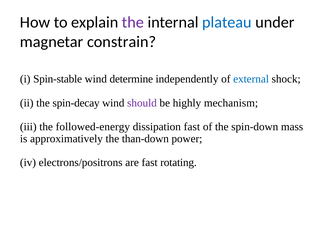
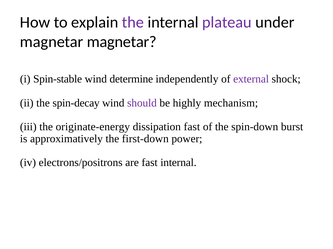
plateau colour: blue -> purple (227, 22)
magnetar constrain: constrain -> magnetar (122, 42)
external colour: blue -> purple (251, 79)
followed-energy: followed-energy -> originate-energy (93, 127)
mass: mass -> burst (292, 127)
than-down: than-down -> first-down (145, 139)
fast rotating: rotating -> internal (178, 163)
